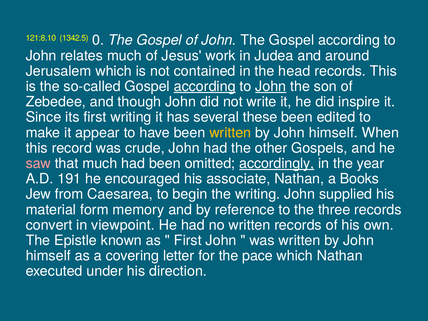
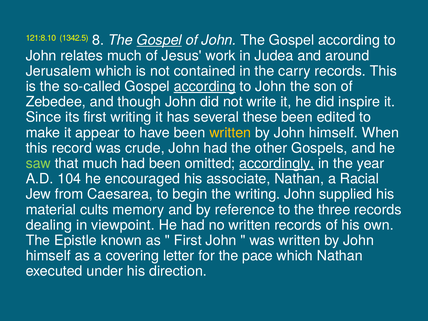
0: 0 -> 8 (98, 40)
Gospel underline: none -> present (159, 40)
head: head -> carry (294, 71)
John underline: present -> none (271, 86)
saw colour: pink -> light green (38, 163)
191: 191 -> 104 (69, 179)
Books: Books -> Racial (359, 179)
form: form -> cults (94, 210)
convert: convert -> dealing (49, 225)
